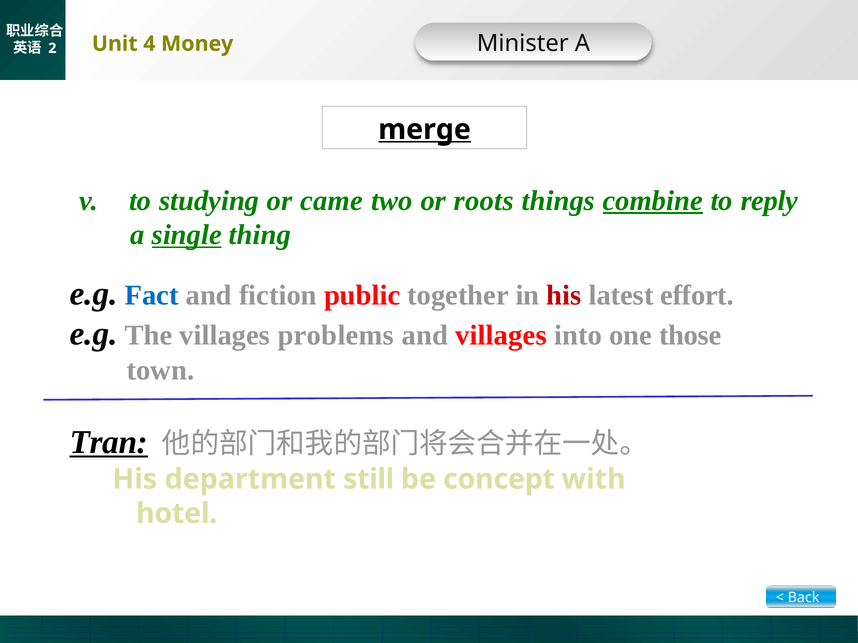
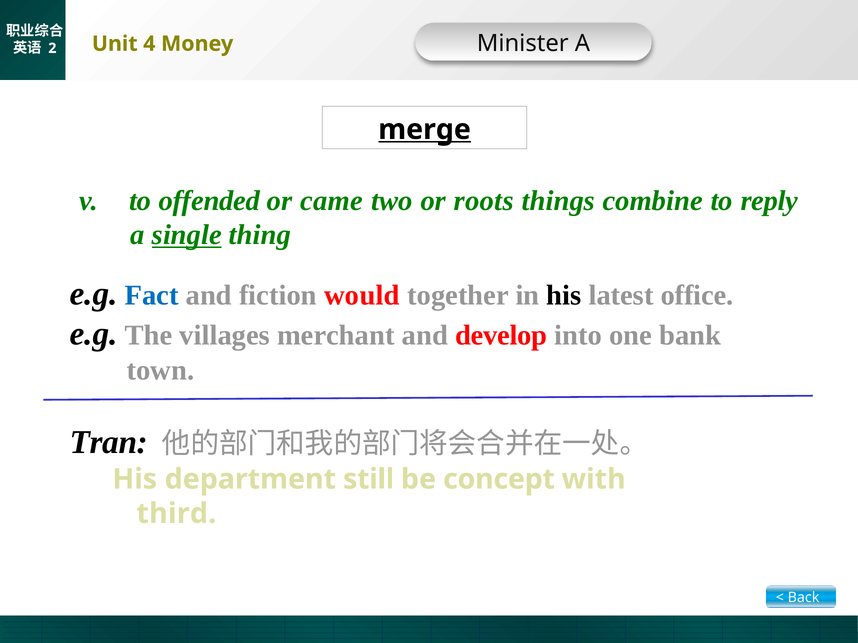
studying: studying -> offended (209, 201)
combine underline: present -> none (653, 201)
public: public -> would (362, 295)
his colour: red -> black (564, 295)
effort: effort -> office (697, 295)
problems: problems -> merchant (336, 336)
and villages: villages -> develop (501, 336)
those: those -> bank (690, 336)
Tran underline: present -> none (109, 443)
hotel: hotel -> third (176, 514)
